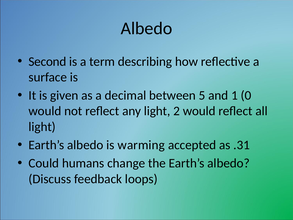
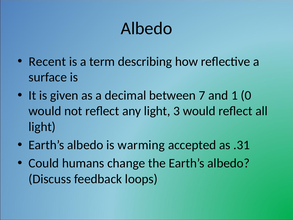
Second: Second -> Recent (47, 61)
5: 5 -> 7 (202, 95)
2: 2 -> 3 (177, 111)
